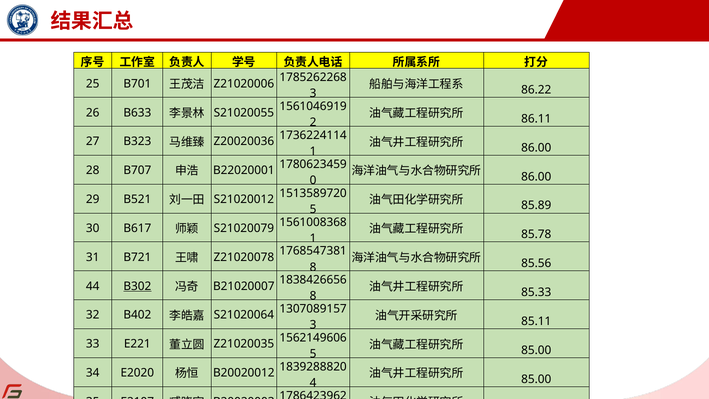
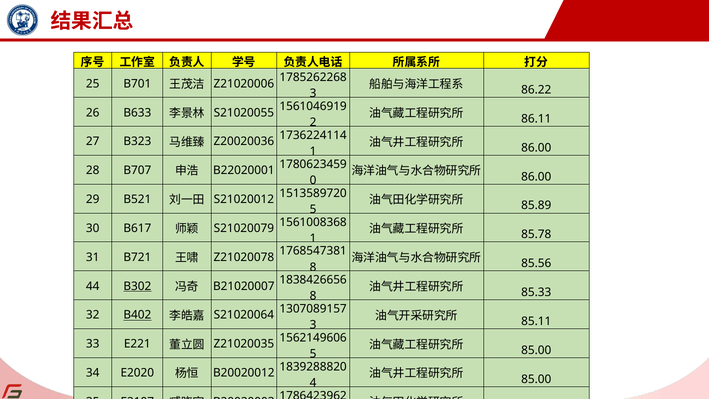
B402 underline: none -> present (137, 315)
